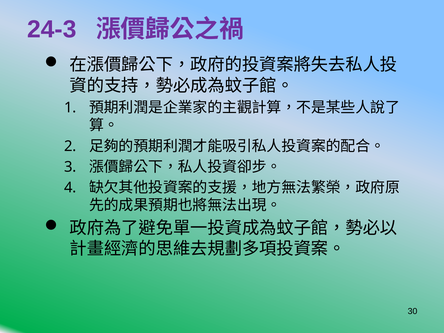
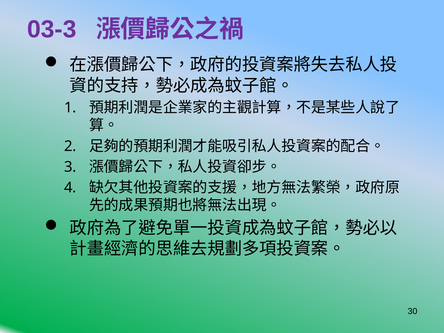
24-3: 24-3 -> 03-3 (52, 29)
